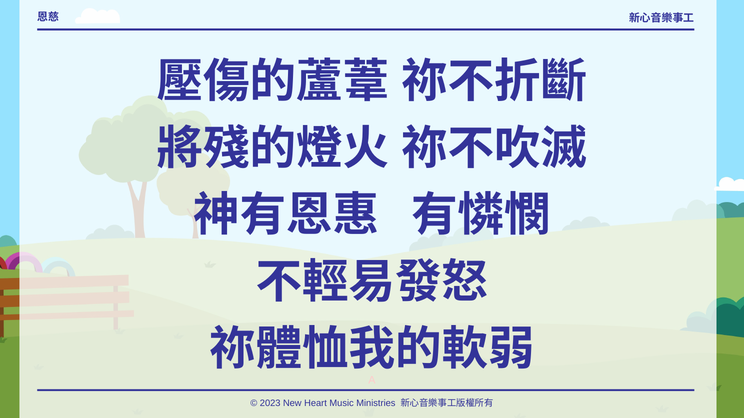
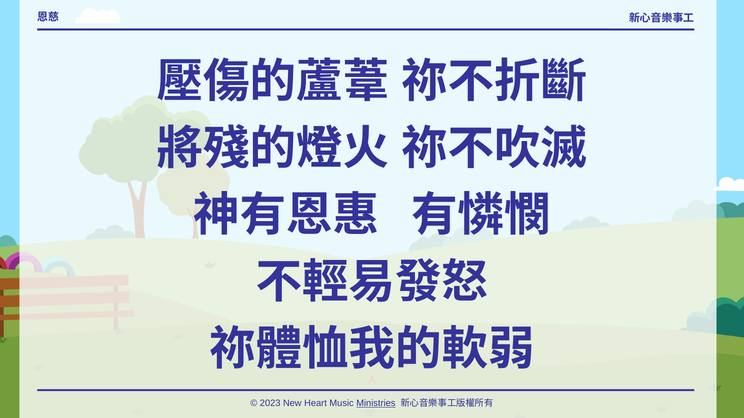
Ministries underline: none -> present (376, 404)
